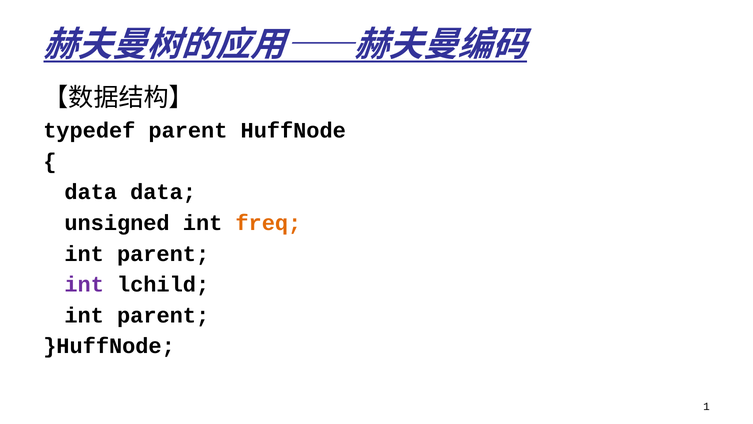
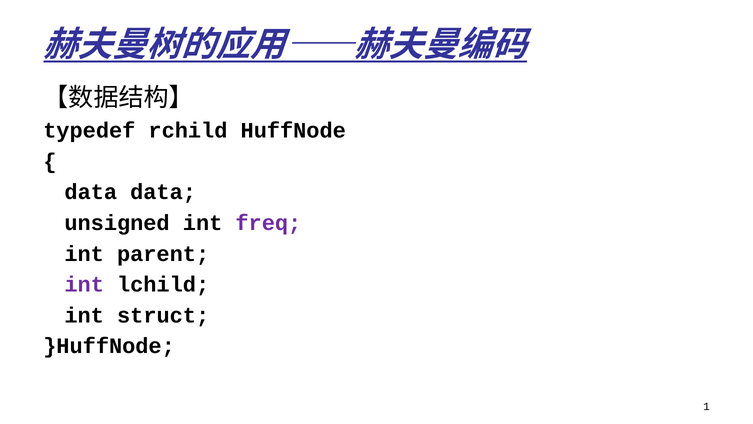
typedef parent: parent -> rchild (188, 130)
freq colour: orange -> purple (268, 223)
parent: parent -> struct (163, 315)
